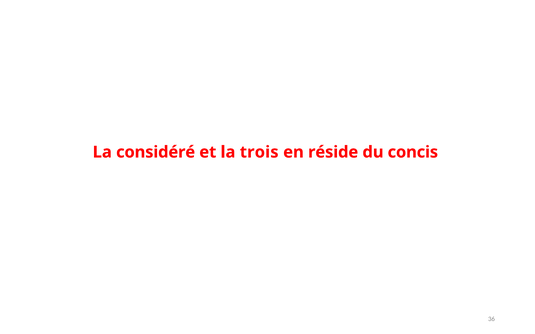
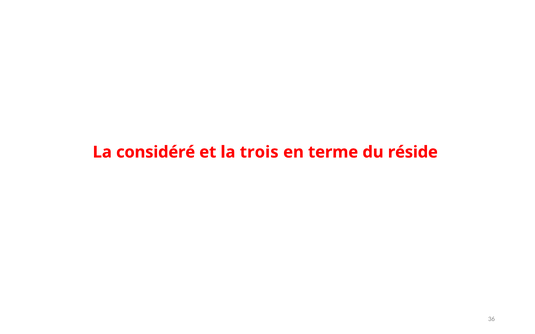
réside: réside -> terme (333, 152)
concis: concis -> réside (413, 152)
